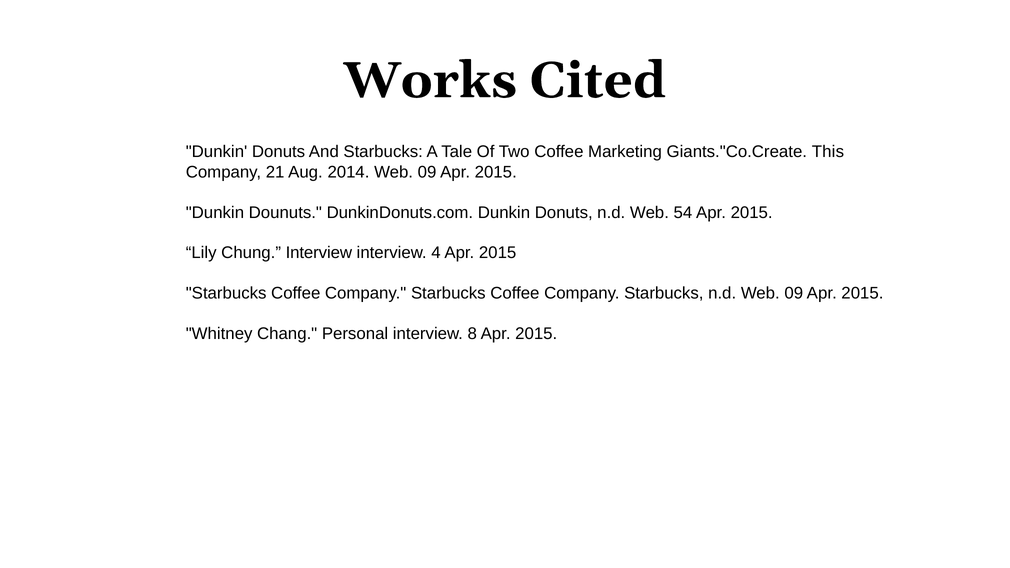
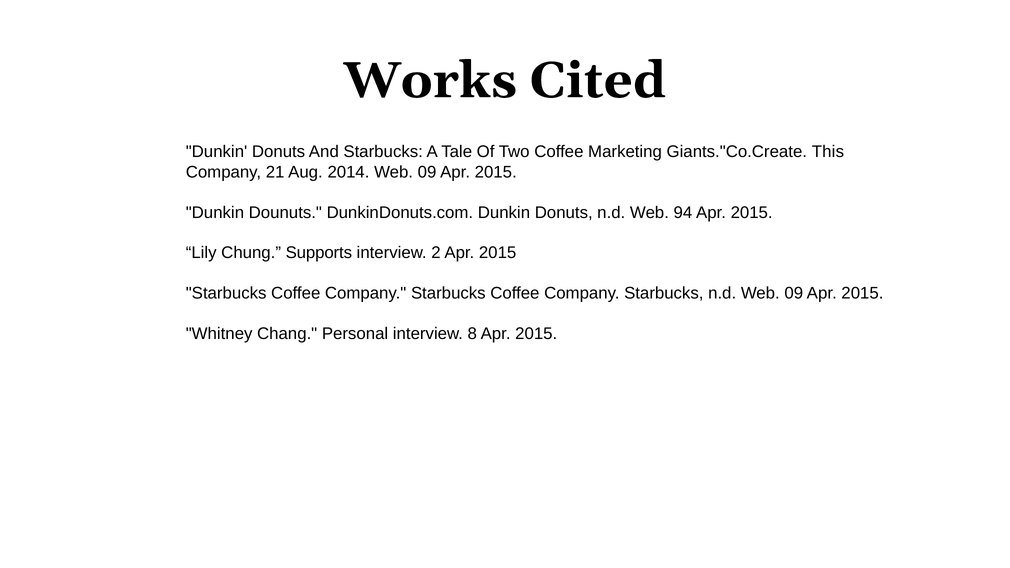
54: 54 -> 94 (683, 213)
Chung Interview: Interview -> Supports (319, 253)
4: 4 -> 2 (436, 253)
